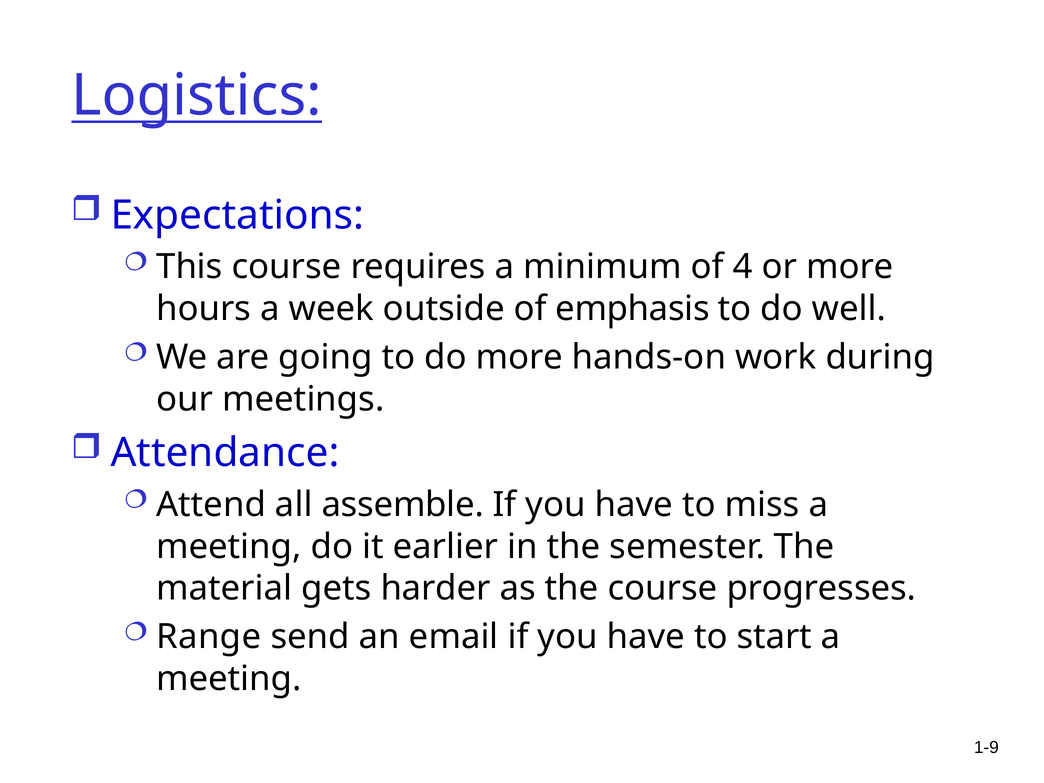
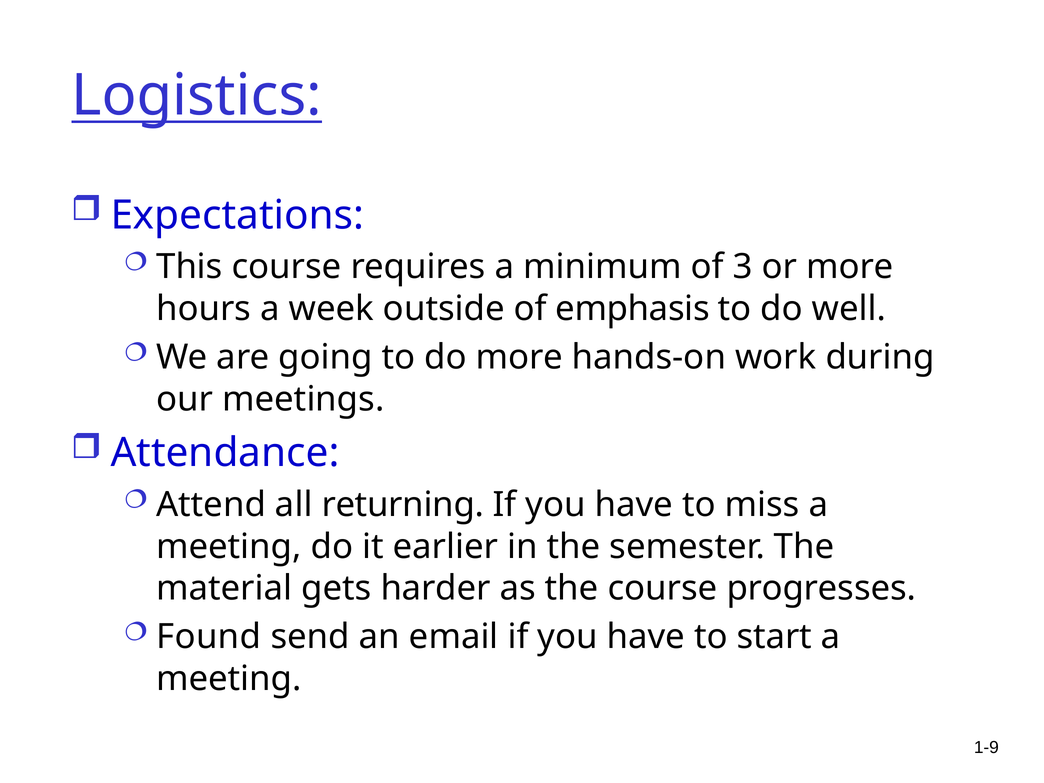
4: 4 -> 3 (743, 267)
assemble: assemble -> returning (403, 505)
Range: Range -> Found (209, 637)
